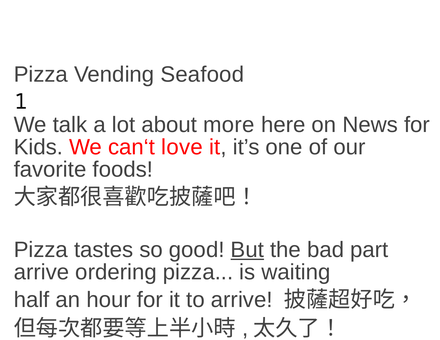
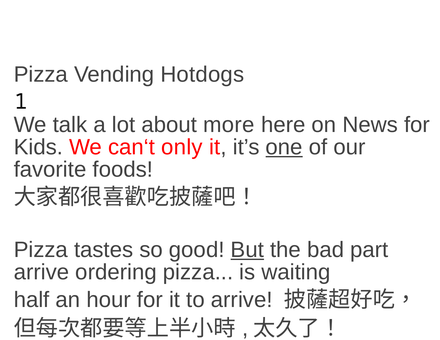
Seafood: Seafood -> Hotdogs (202, 74)
love: love -> only (182, 147)
one underline: none -> present (284, 147)
